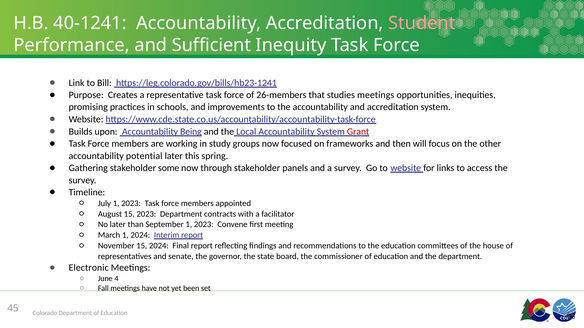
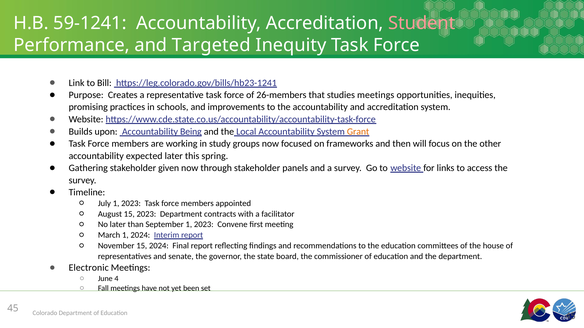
40-1241: 40-1241 -> 59-1241 (90, 23)
Sufficient: Sufficient -> Targeted (211, 45)
Grant colour: red -> orange (358, 132)
potential: potential -> expected (144, 156)
some: some -> given (169, 168)
